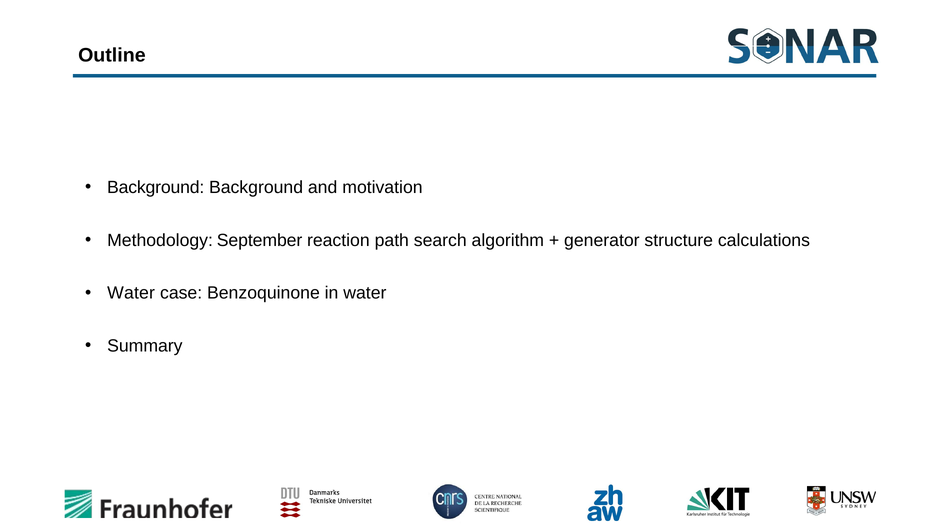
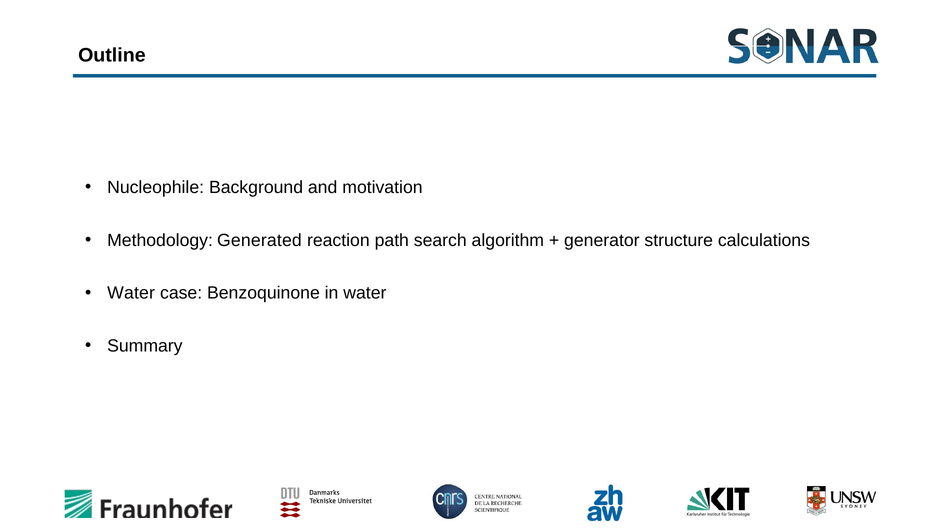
Background: Background -> Nucleophile (156, 187)
September: September -> Generated (259, 240)
